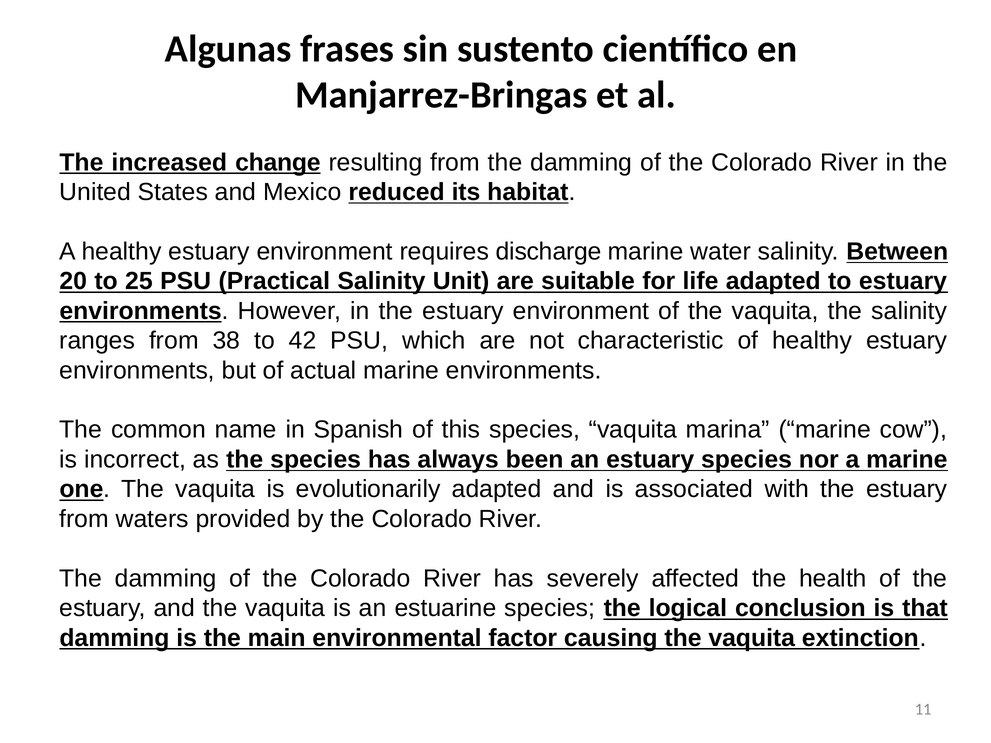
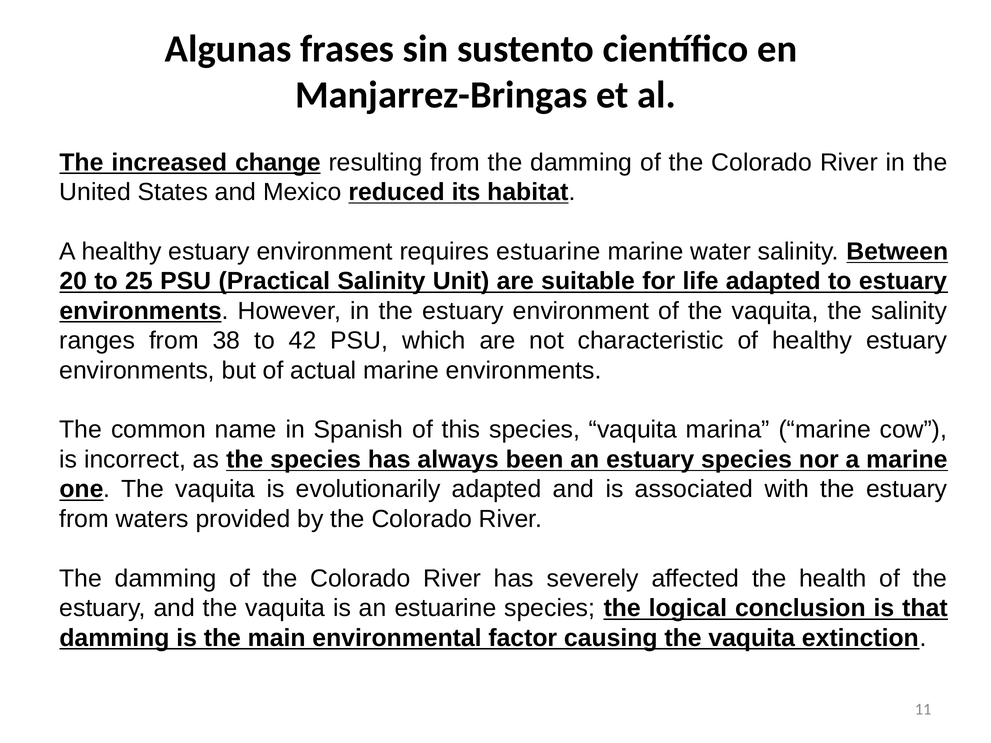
requires discharge: discharge -> estuarine (548, 252)
